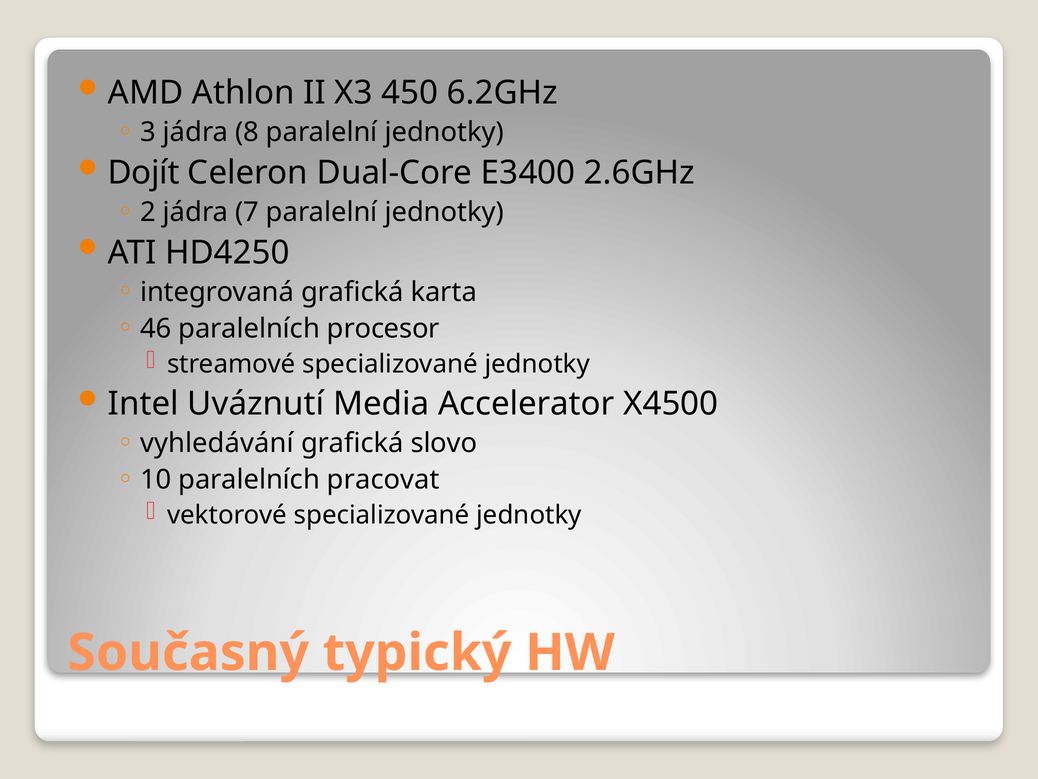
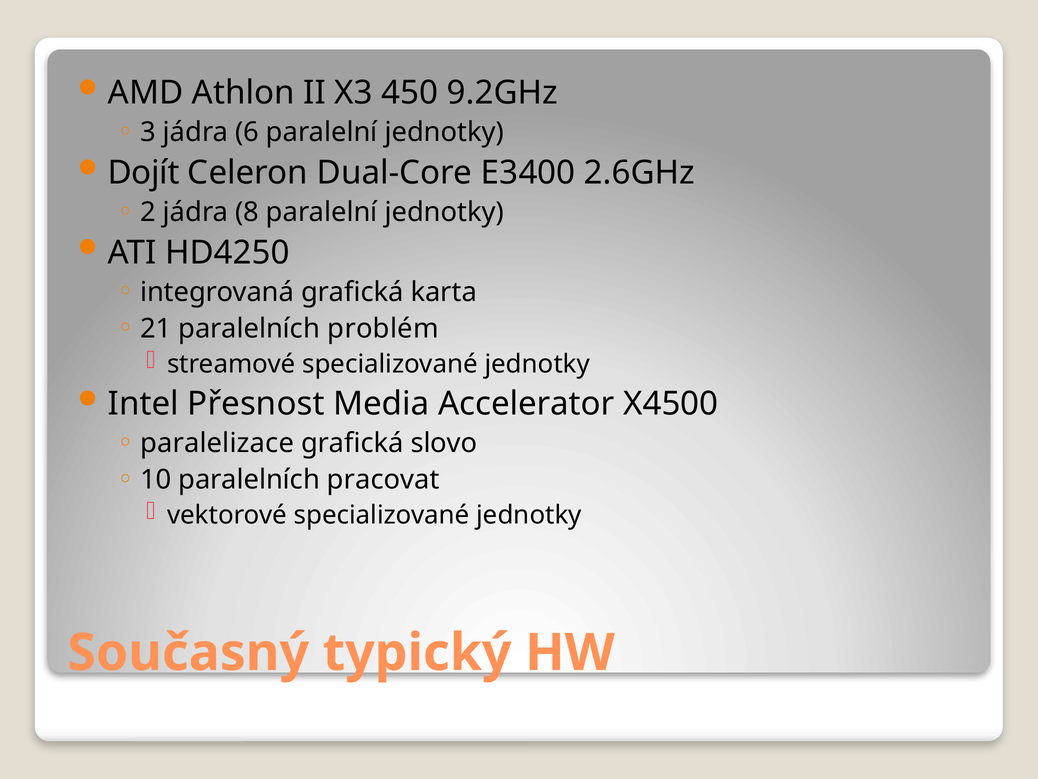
6.2GHz: 6.2GHz -> 9.2GHz (502, 93)
8: 8 -> 6 (247, 132)
7: 7 -> 8 (247, 212)
46: 46 -> 21 (156, 328)
procesor: procesor -> problém (383, 328)
Uváznutí: Uváznutí -> Přesnost (256, 403)
vyhledávání: vyhledávání -> paralelizace (217, 443)
